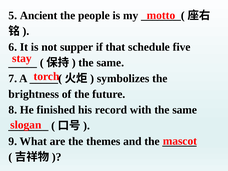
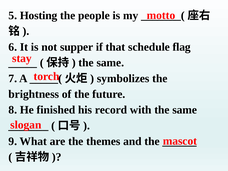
Ancient: Ancient -> Hosting (39, 16)
five: five -> flag (182, 47)
